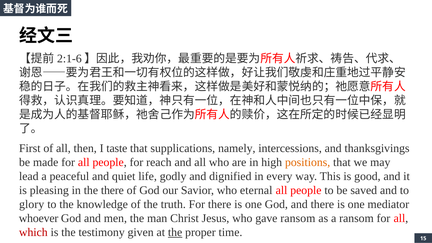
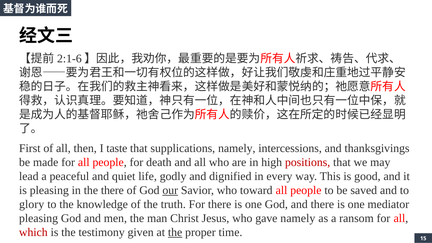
reach: reach -> death (159, 162)
positions colour: orange -> red (308, 162)
our underline: none -> present (170, 190)
eternal: eternal -> toward (256, 190)
whoever: whoever -> pleasing (39, 218)
gave ransom: ransom -> namely (298, 218)
